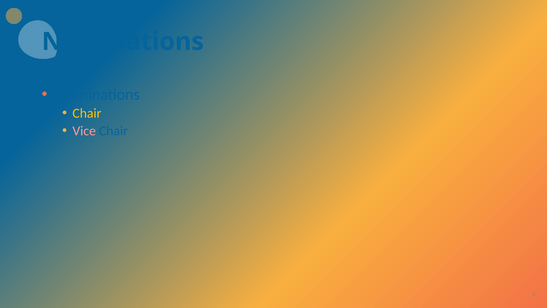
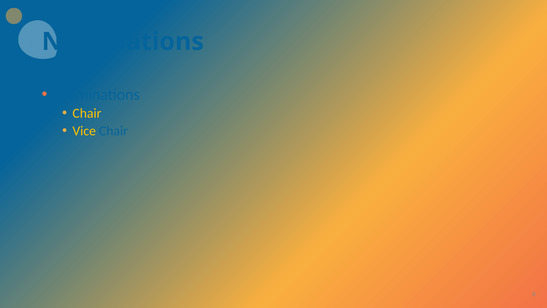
Vice colour: pink -> yellow (84, 131)
